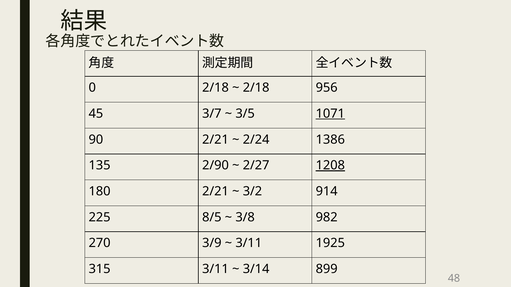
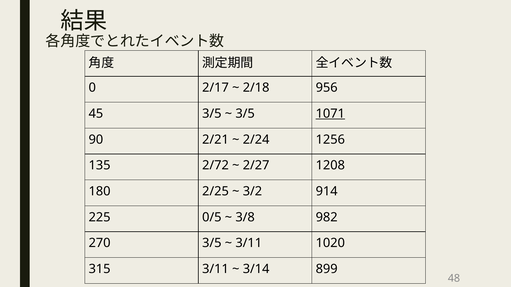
0 2/18: 2/18 -> 2/17 (215, 88)
45 3/7: 3/7 -> 3/5 (212, 114)
1386: 1386 -> 1256 (330, 140)
2/90: 2/90 -> 2/72 (215, 166)
1208 underline: present -> none (330, 166)
180 2/21: 2/21 -> 2/25 (215, 192)
8/5: 8/5 -> 0/5 (212, 217)
270 3/9: 3/9 -> 3/5 (212, 243)
1925: 1925 -> 1020 (330, 243)
